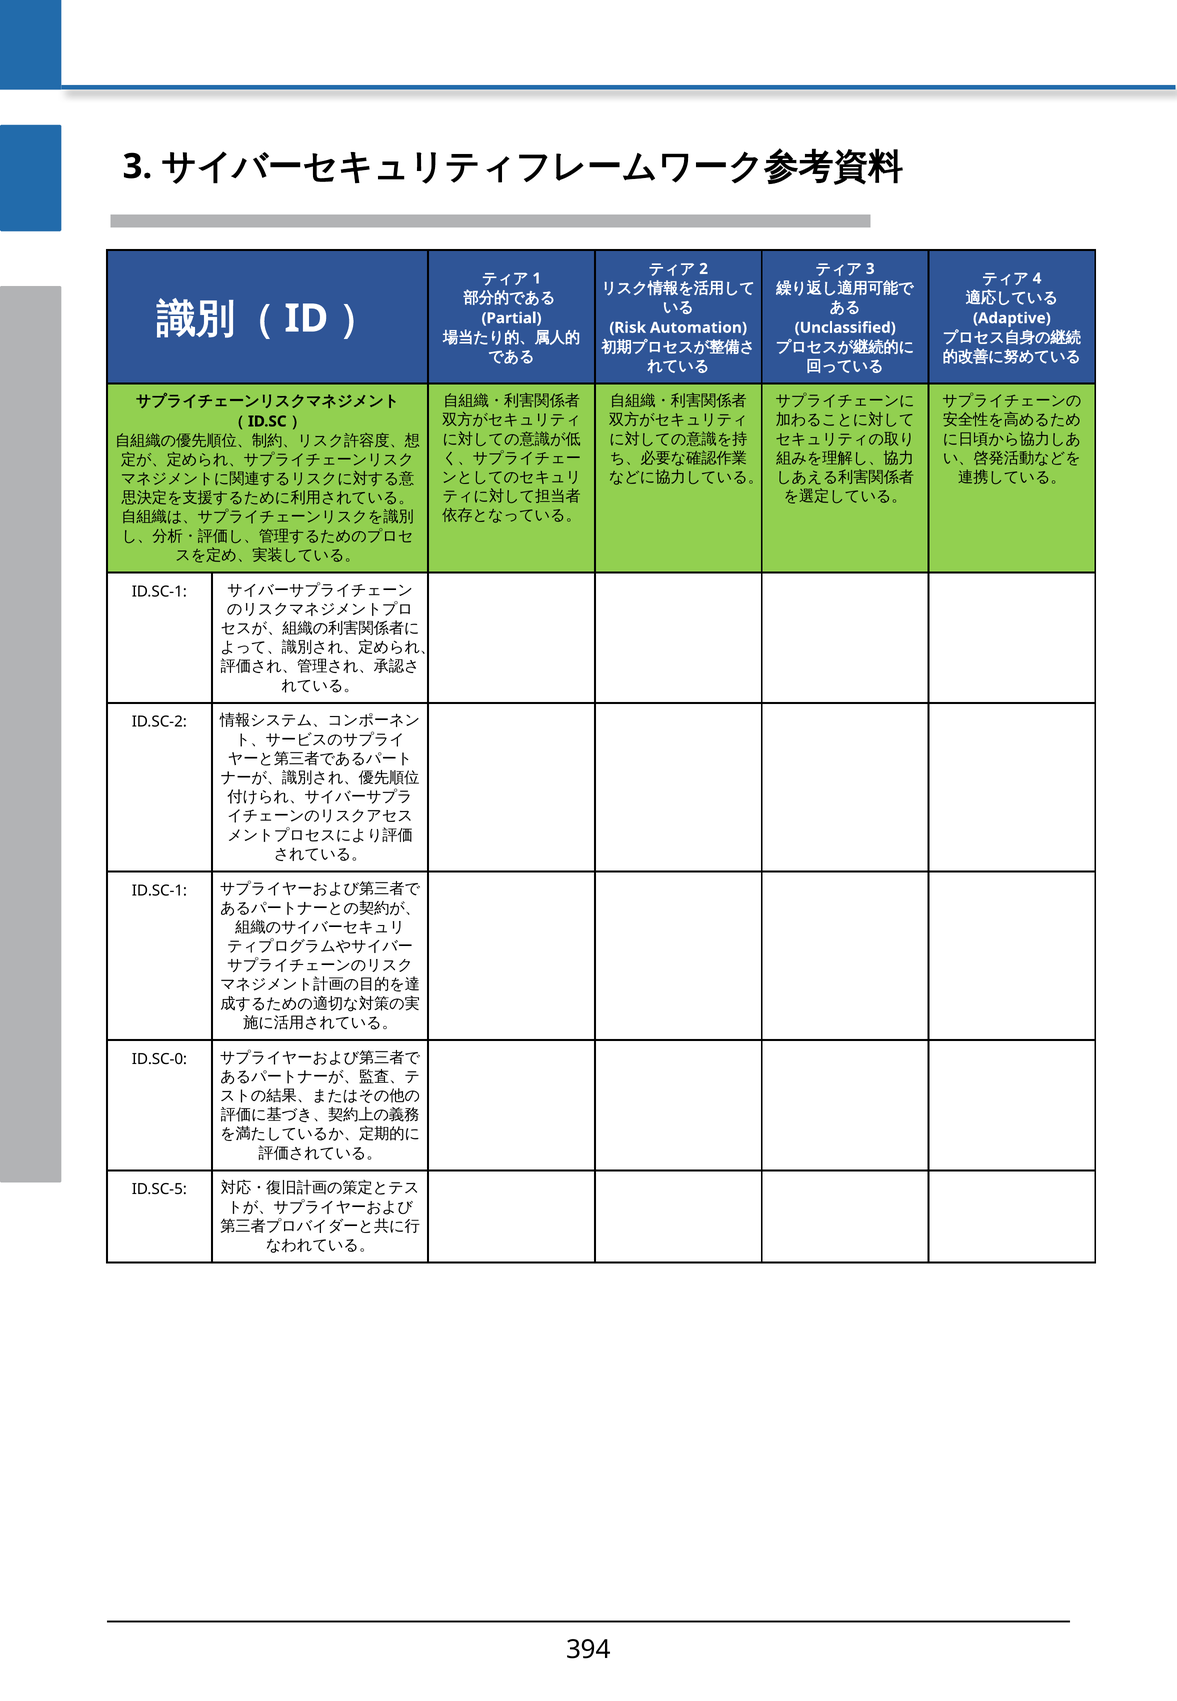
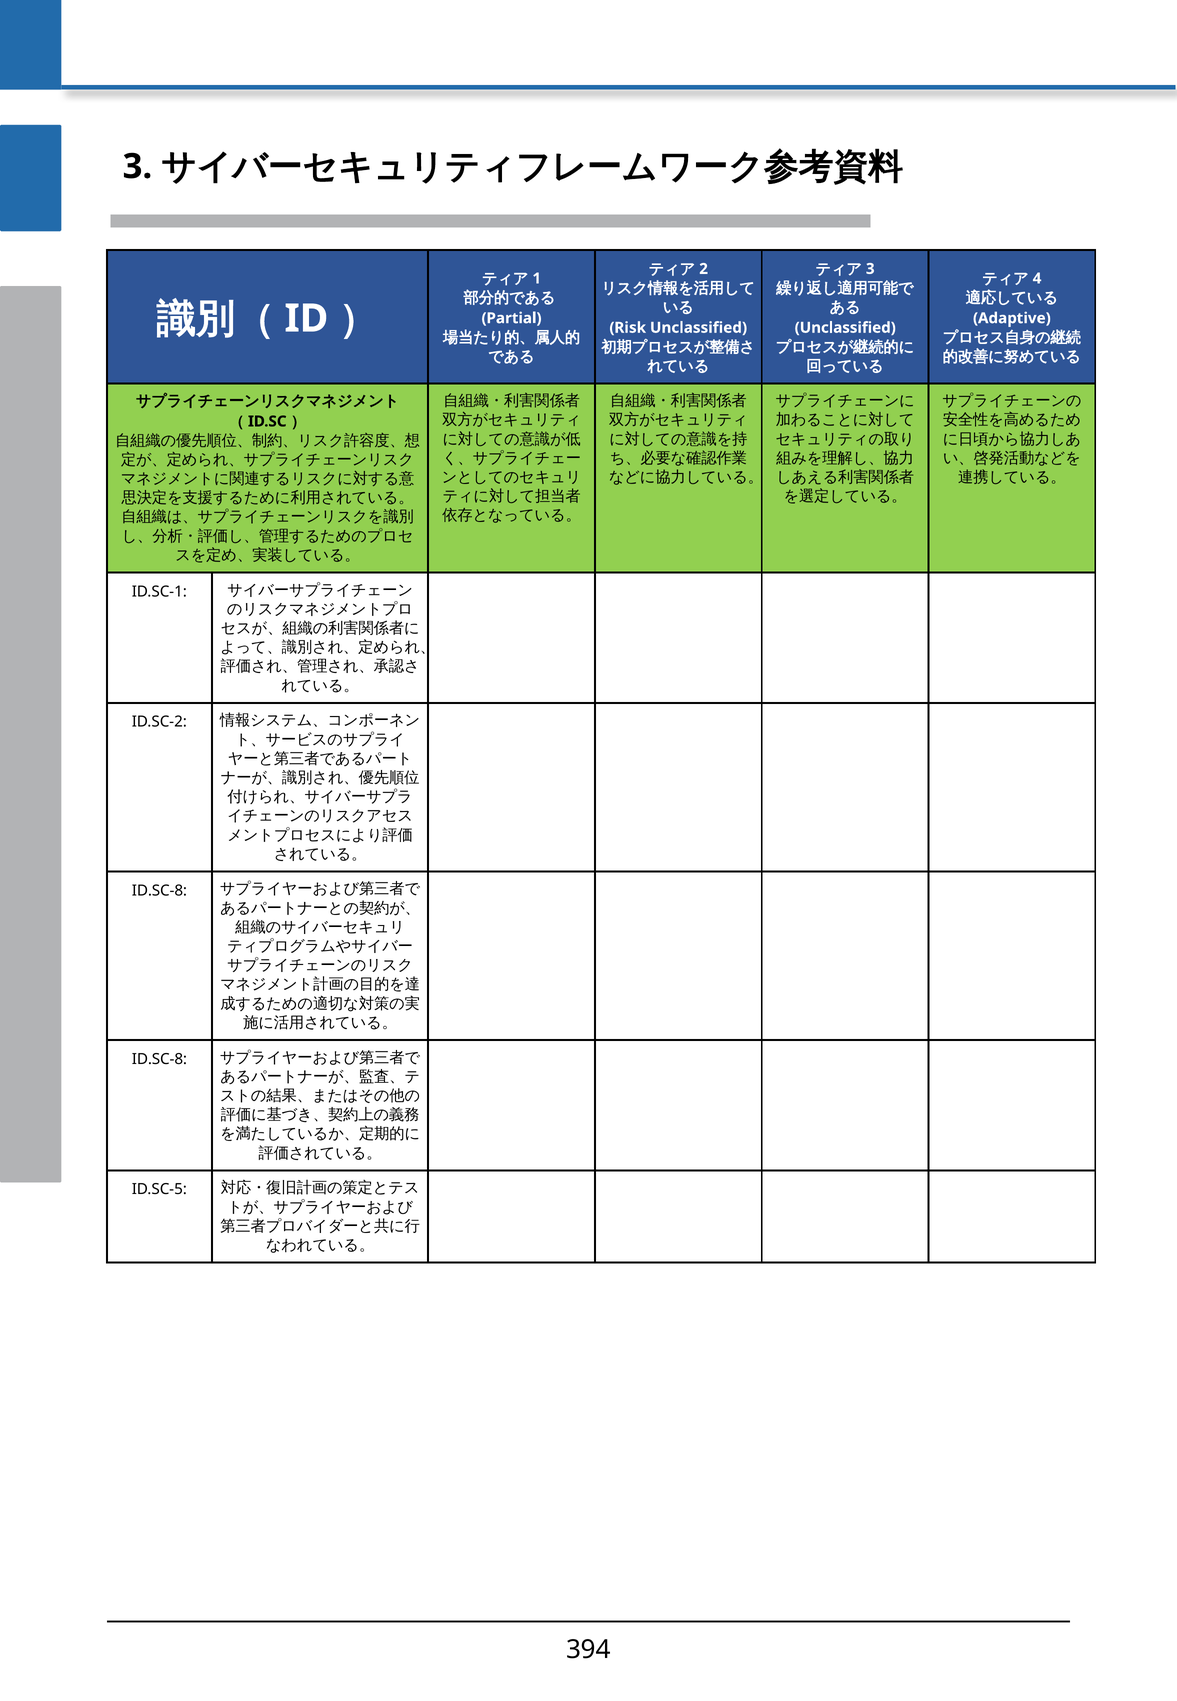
Risk Automation: Automation -> Unclassified (699, 328)
ID.SC-1: ID.SC-1 -> ID.SC-8 (159, 890)
ID.SC-0: ID.SC-0 -> ID.SC-8 (159, 1059)
